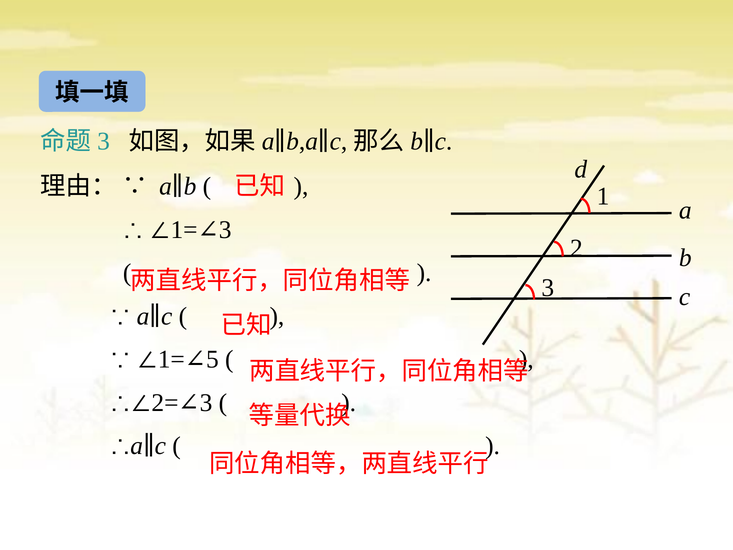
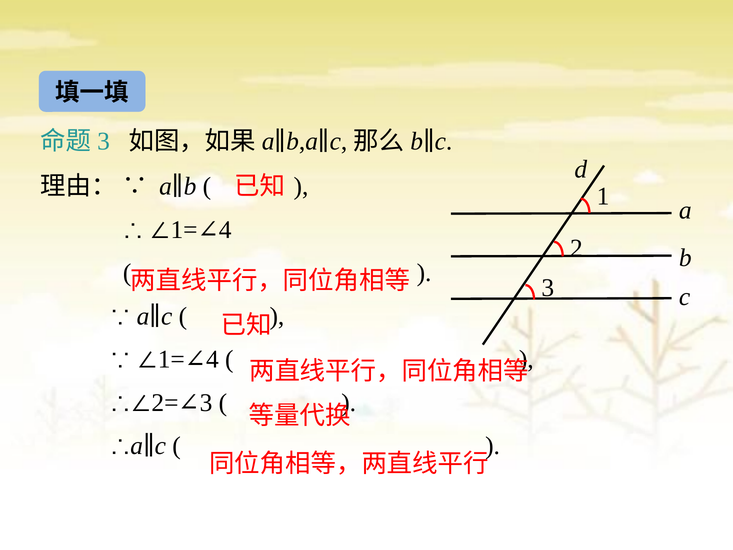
3: 3 -> 4 (225, 230)
5: 5 -> 4 (212, 359)
